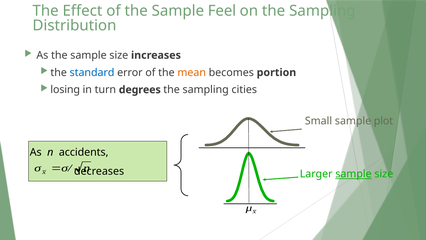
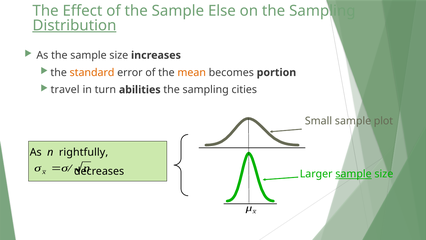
Feel: Feel -> Else (222, 11)
Distribution underline: none -> present (74, 25)
standard colour: blue -> orange (92, 72)
losing: losing -> travel (65, 90)
degrees: degrees -> abilities (140, 90)
accidents: accidents -> rightfully (84, 152)
